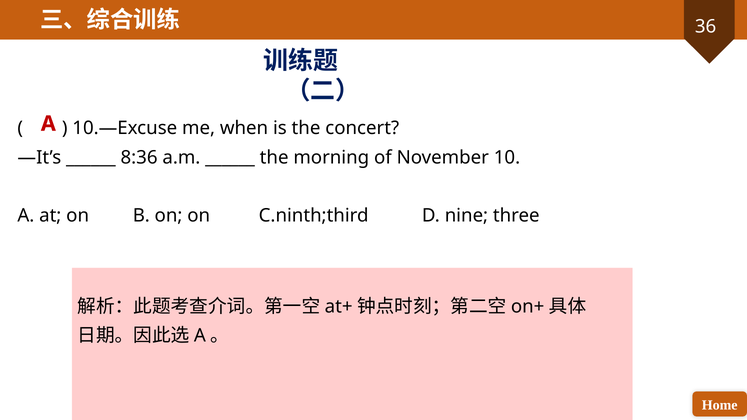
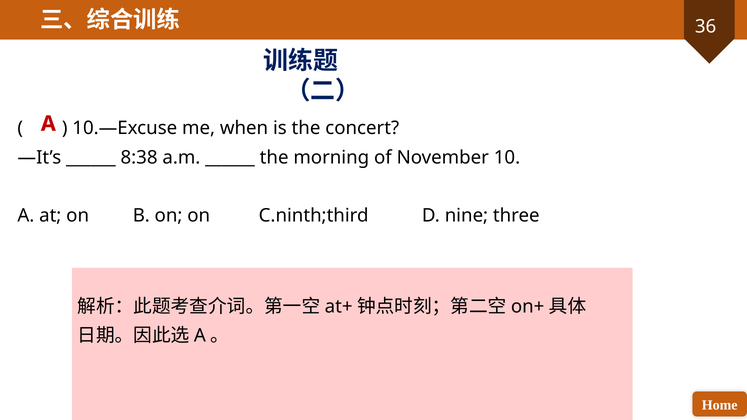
8:36: 8:36 -> 8:38 (139, 157)
